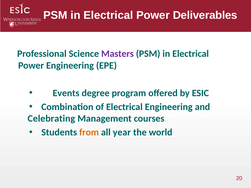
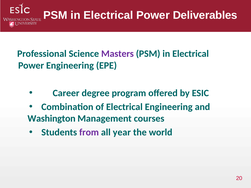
Events: Events -> Career (66, 93)
Celebrating: Celebrating -> Washington (51, 119)
from colour: orange -> purple (89, 132)
